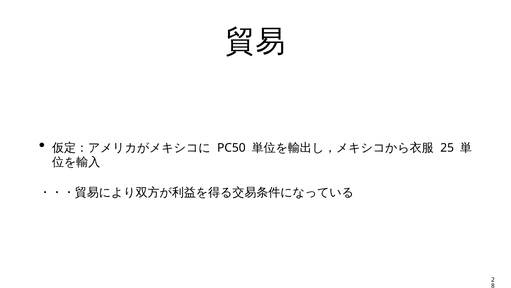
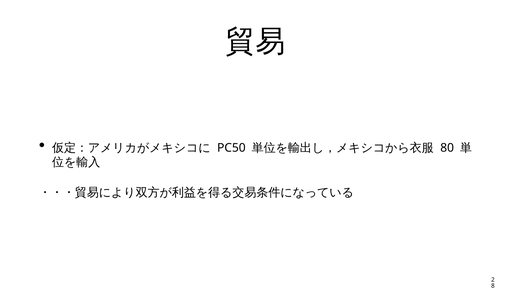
25: 25 -> 80 (447, 148)
